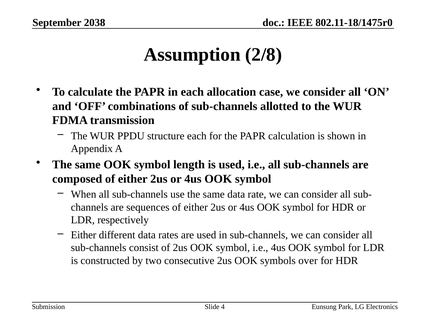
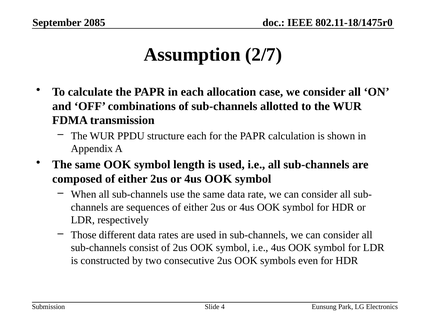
2038: 2038 -> 2085 (95, 23)
2/8: 2/8 -> 2/7 (264, 55)
Either: Either -> Those (84, 235)
over: over -> even (308, 260)
